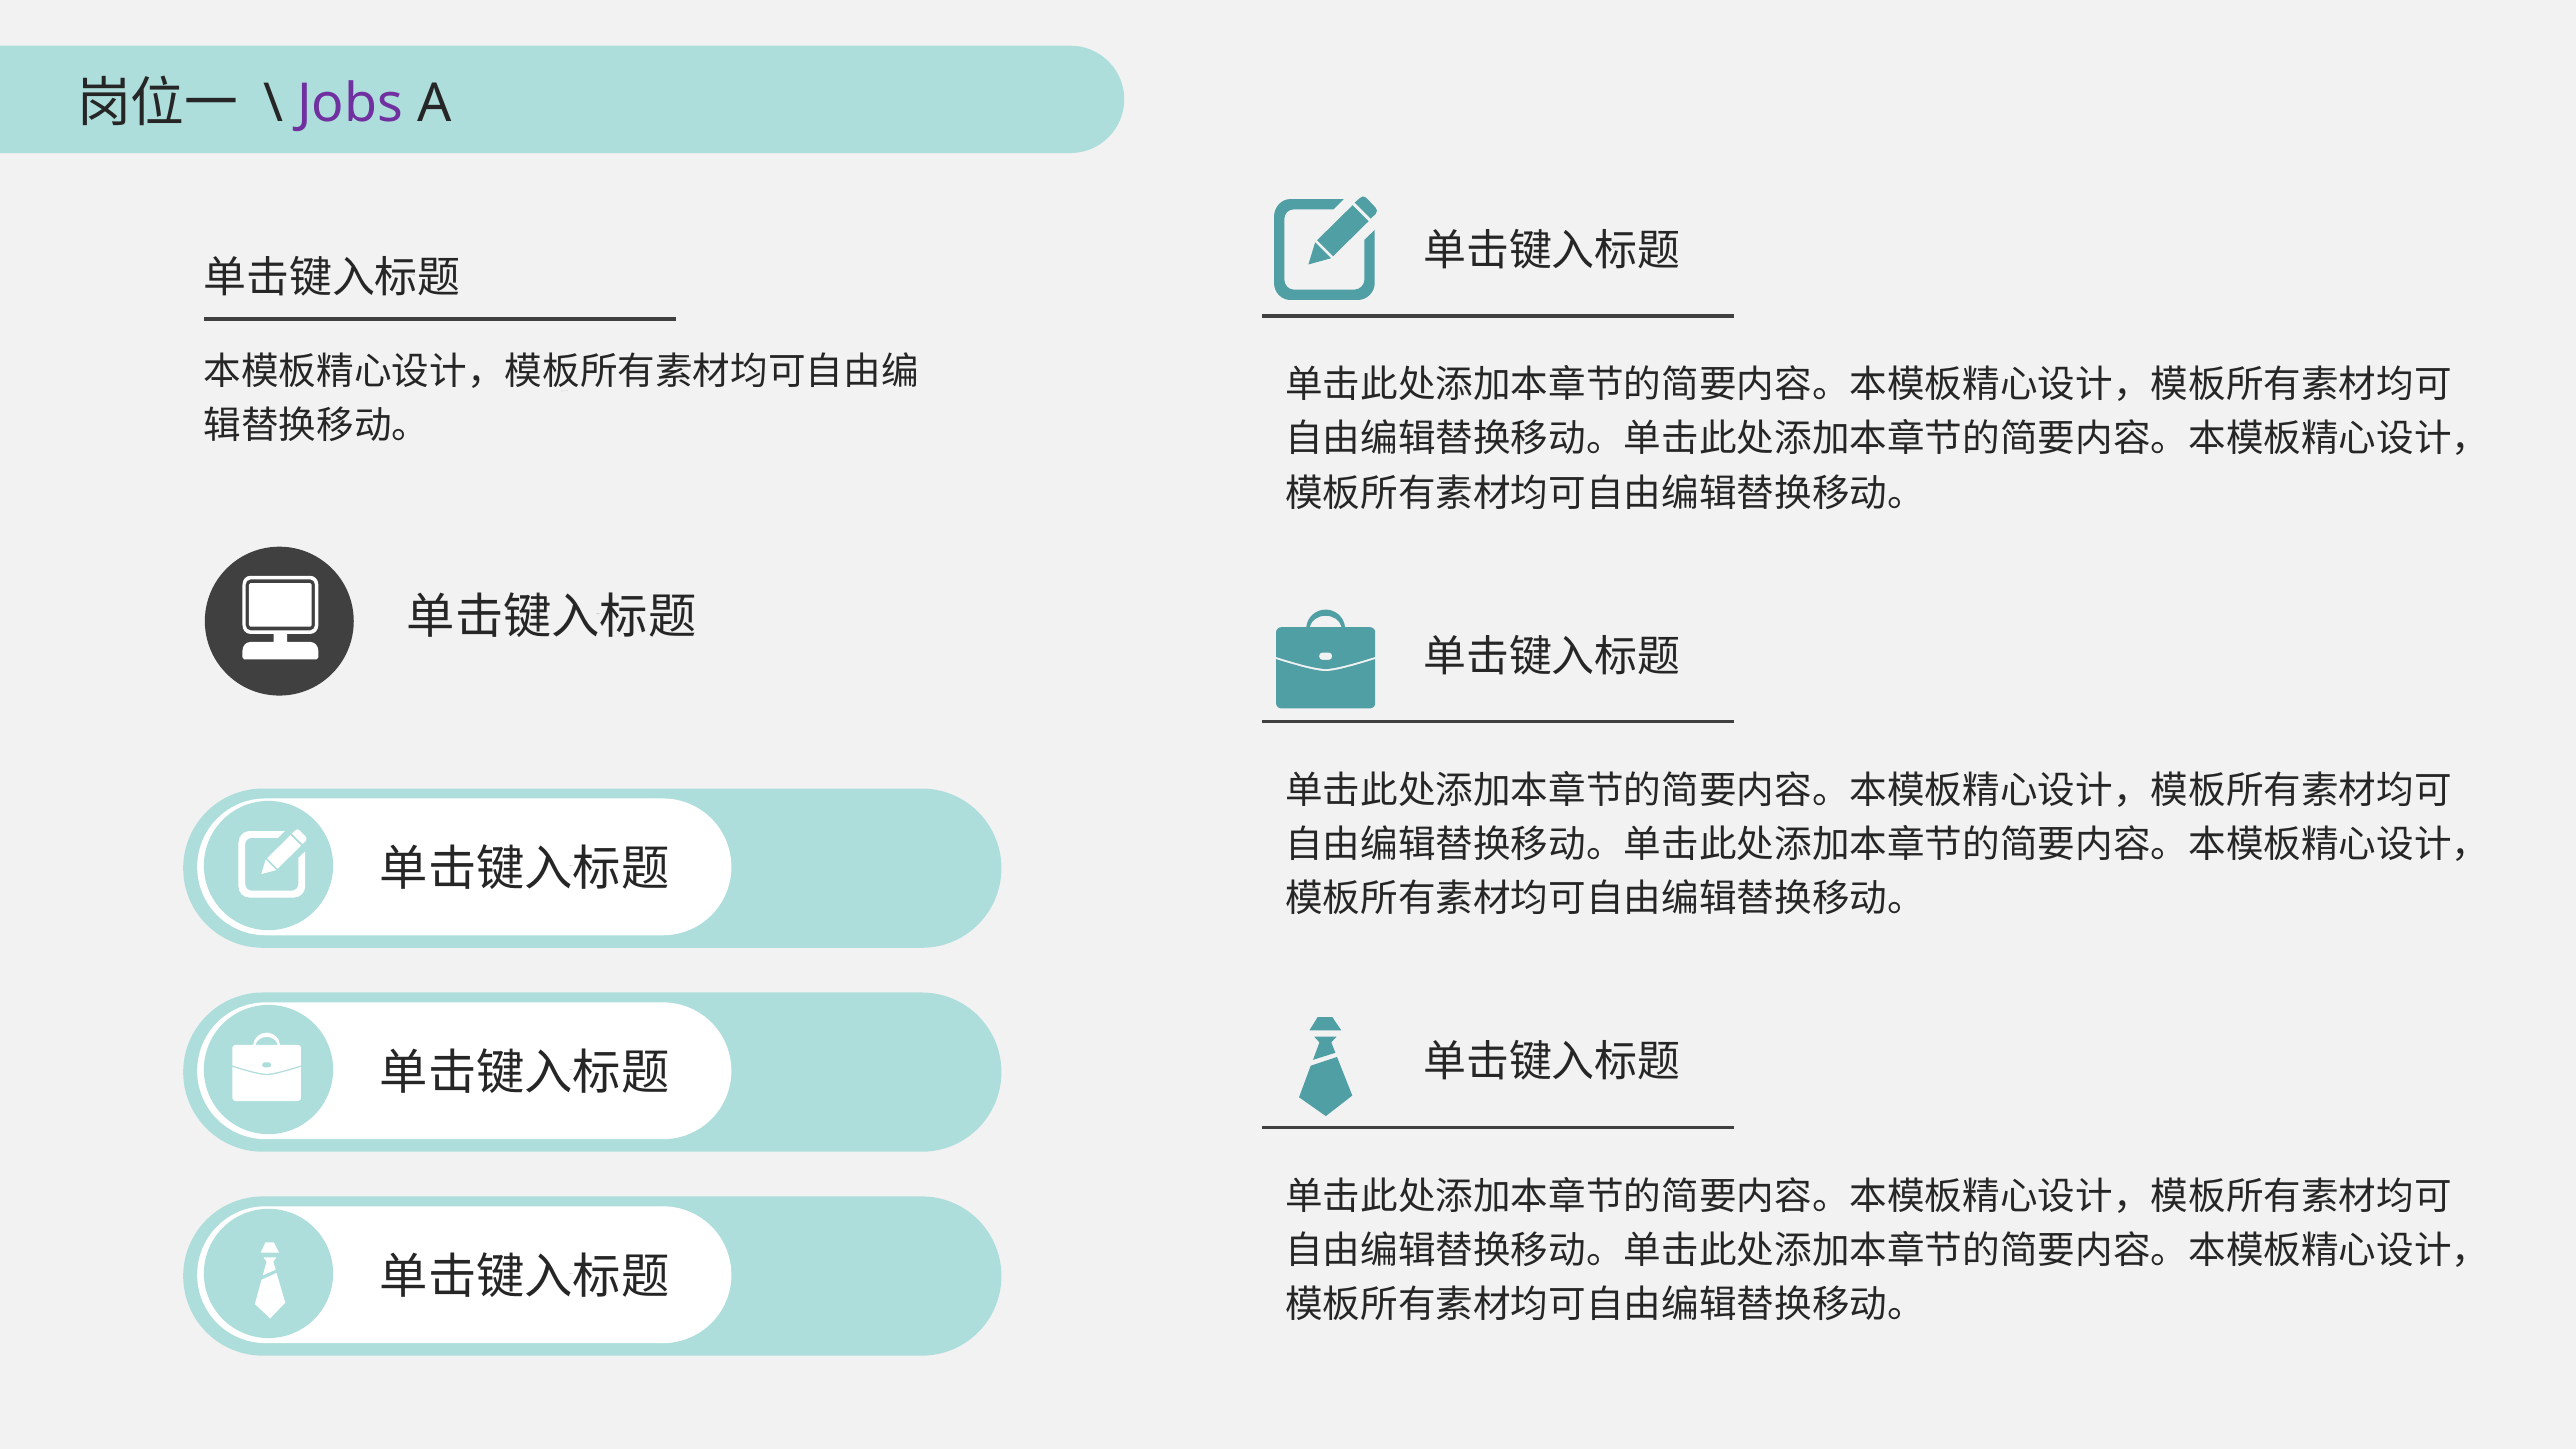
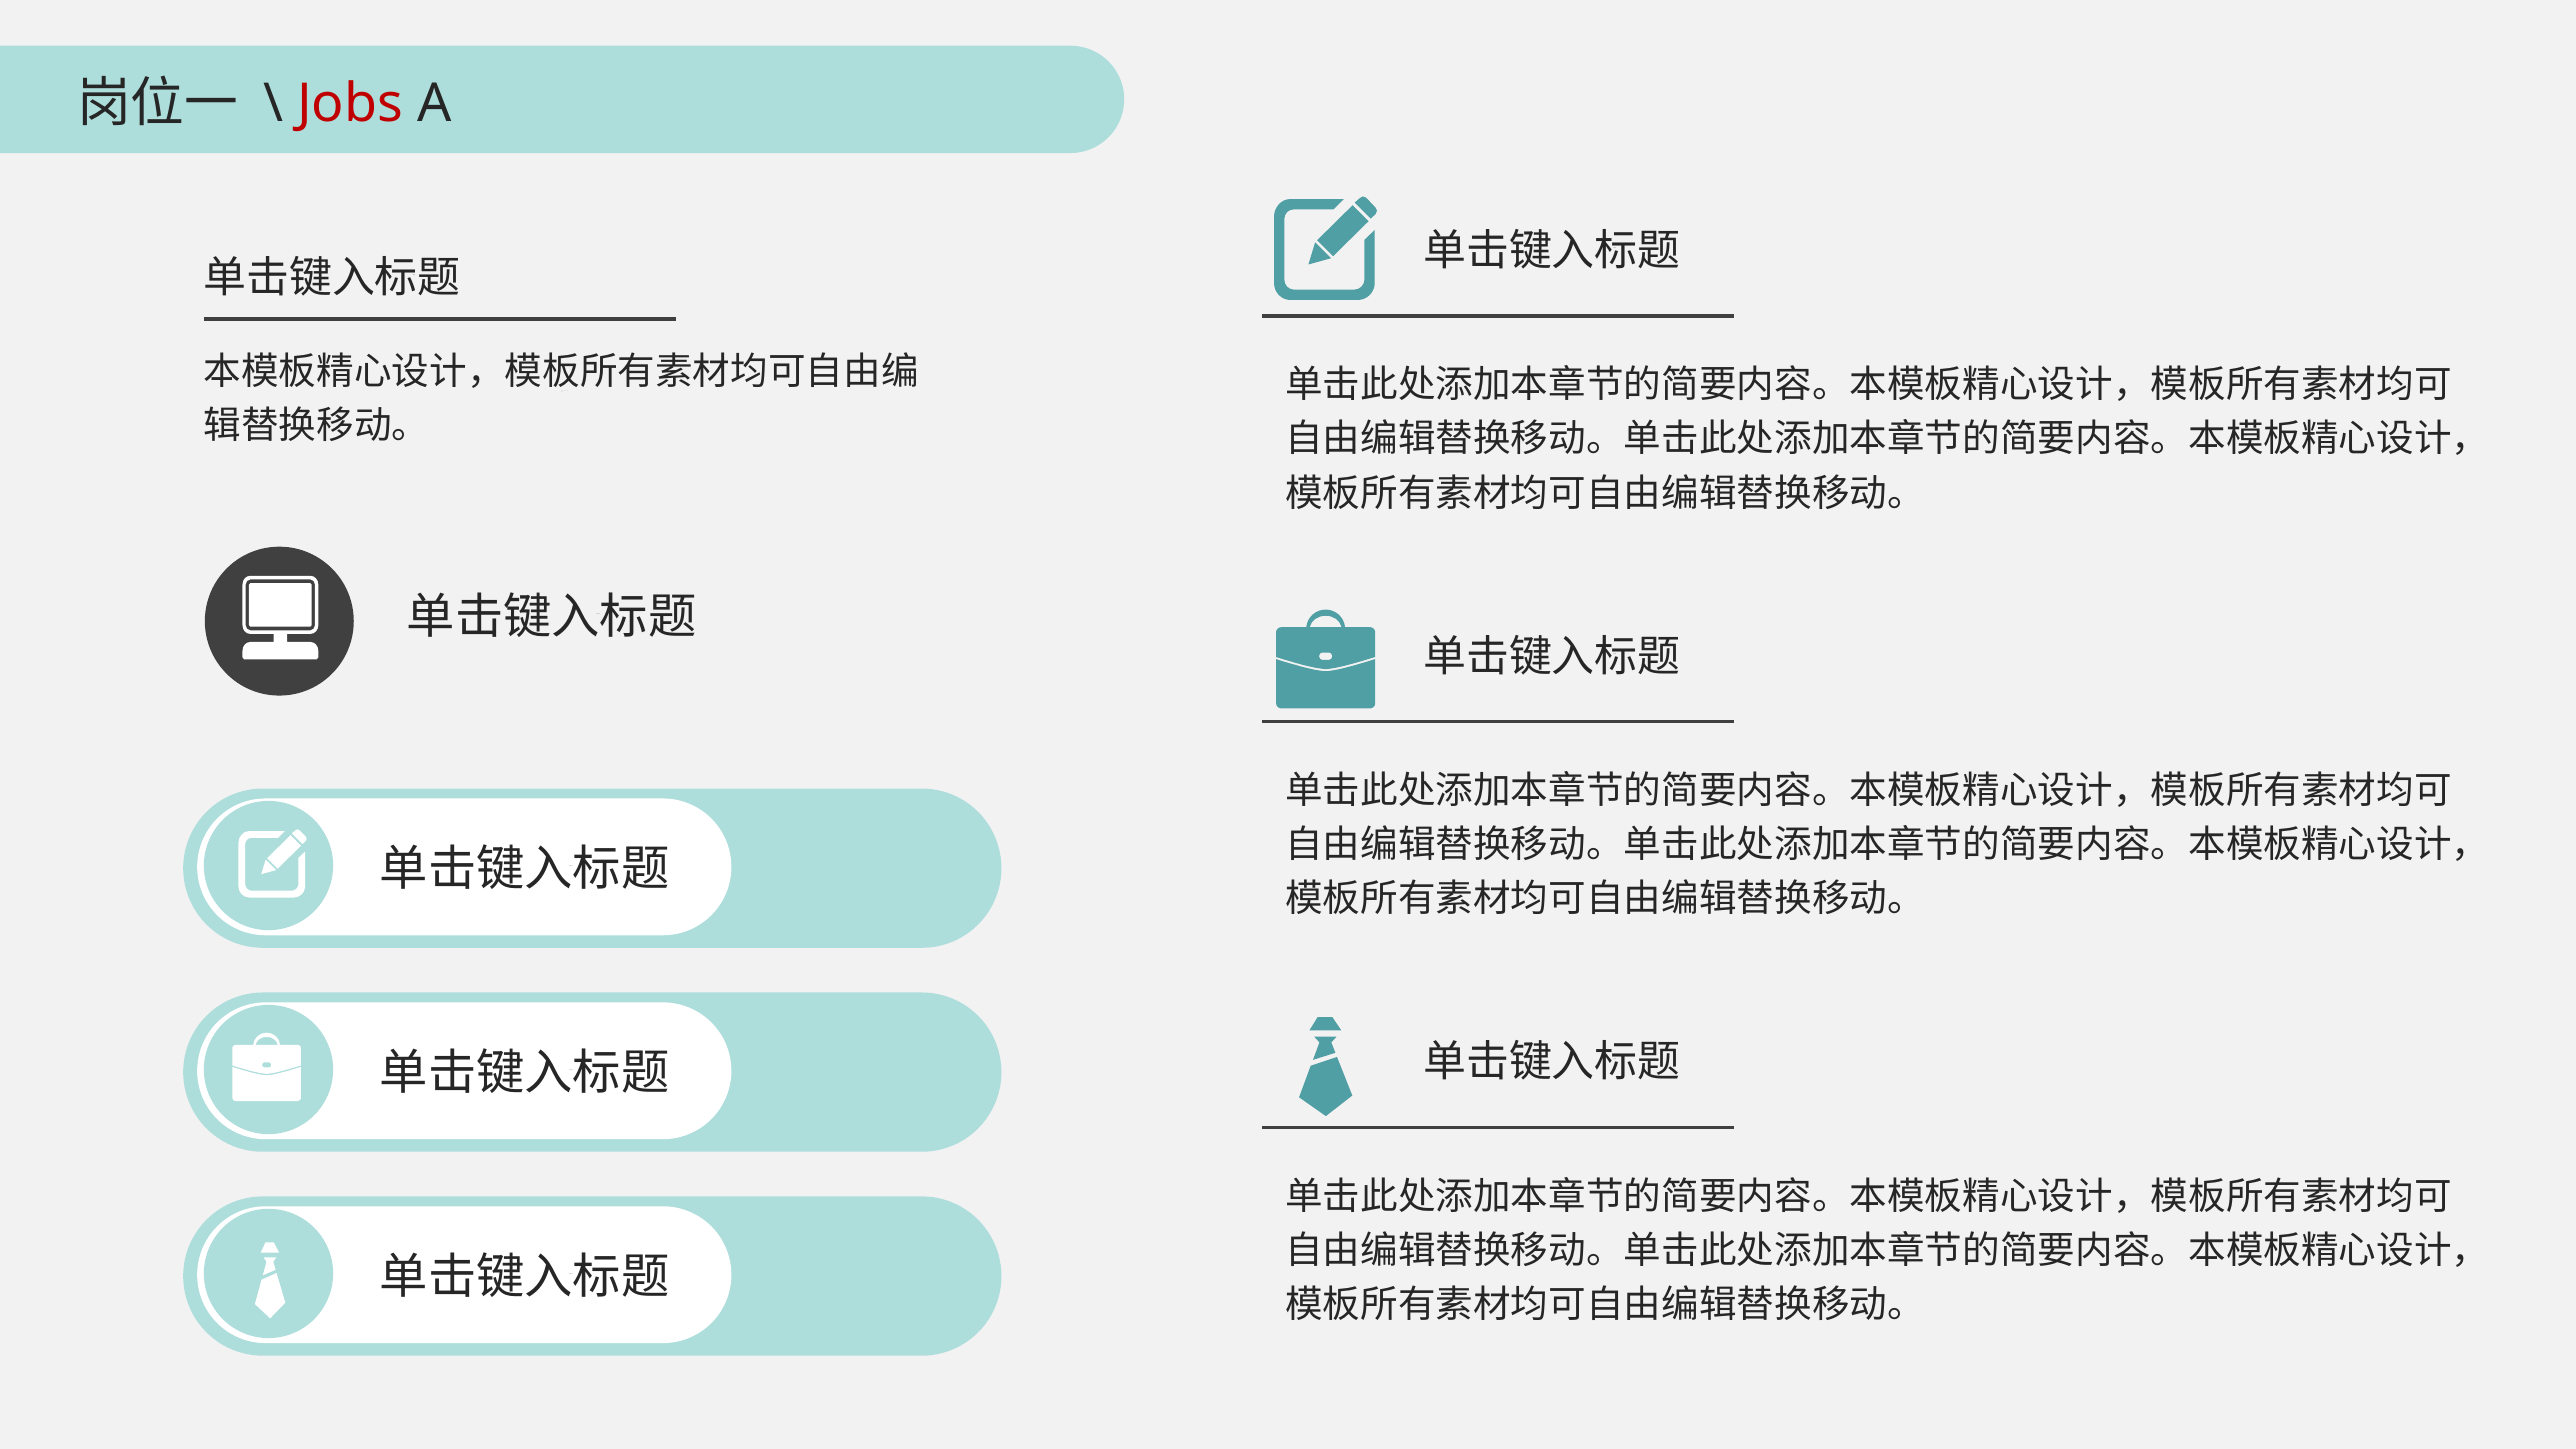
Jobs colour: purple -> red (350, 104)
